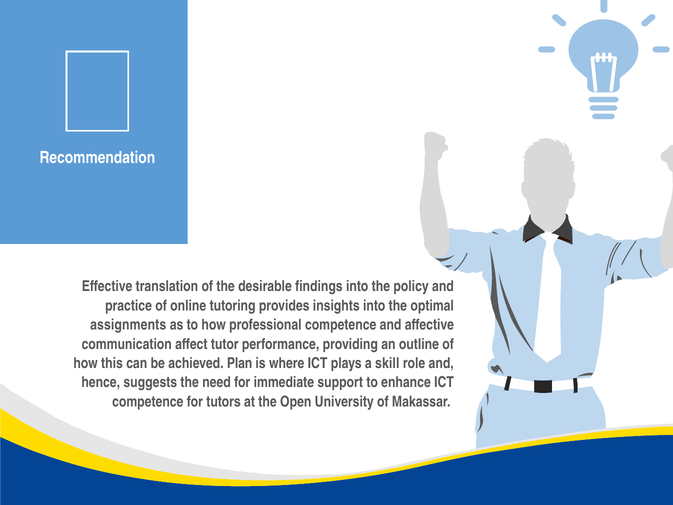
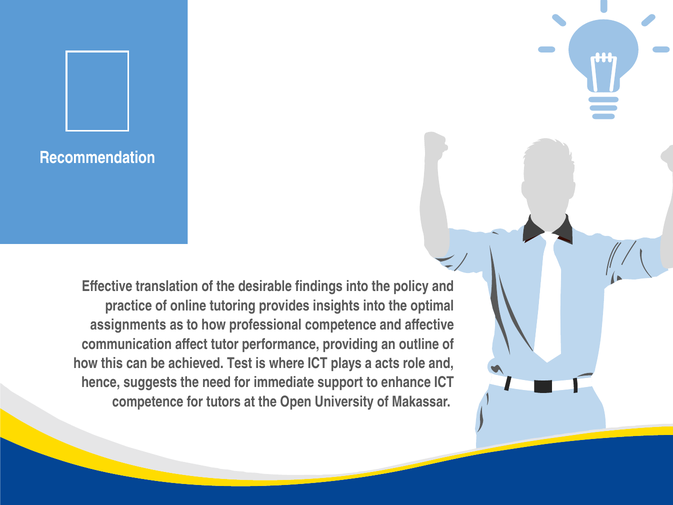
Plan: Plan -> Test (240, 363)
skill: skill -> acts (387, 363)
